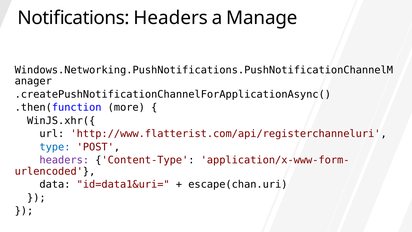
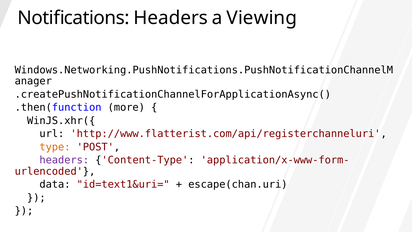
Manage: Manage -> Viewing (262, 18)
type colour: blue -> orange (55, 147)
id=data1&uri=: id=data1&uri= -> id=text1&uri= (123, 184)
